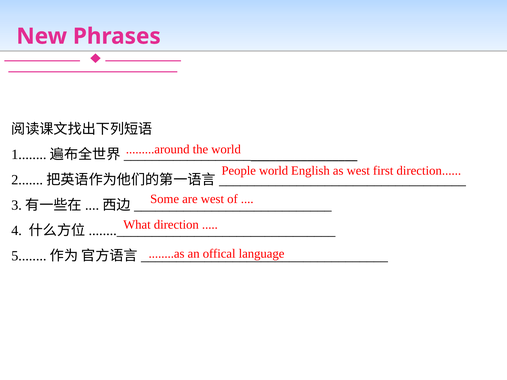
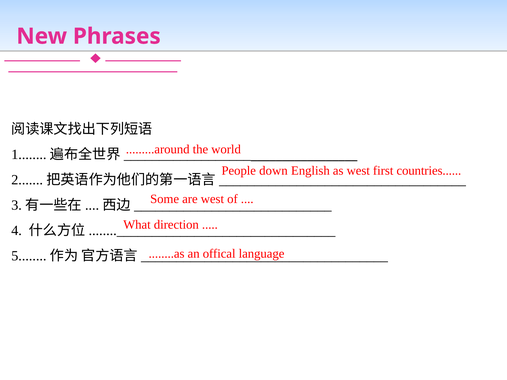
People world: world -> down (273, 171)
first direction: direction -> countries (429, 171)
